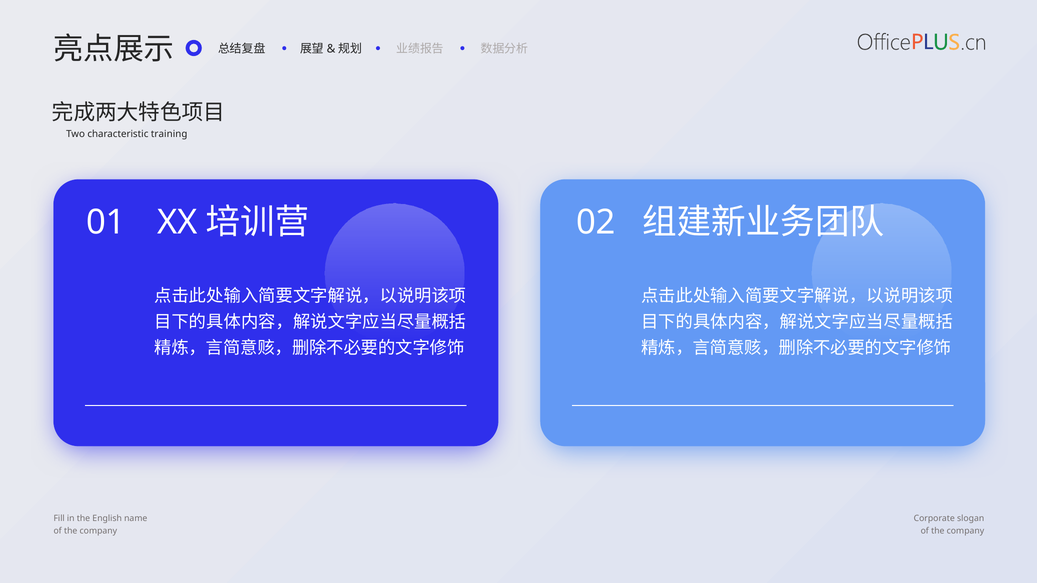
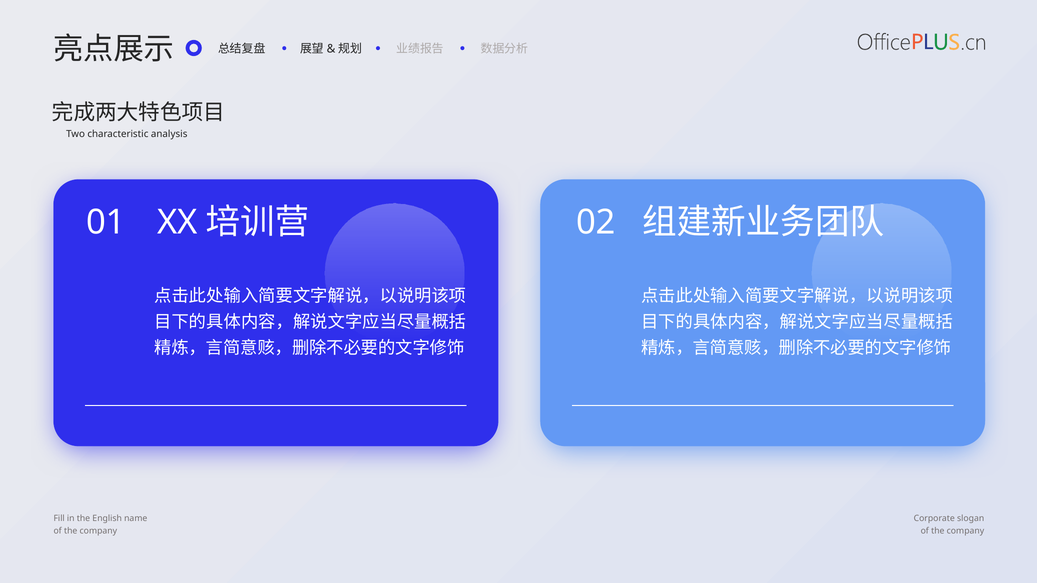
training: training -> analysis (169, 134)
